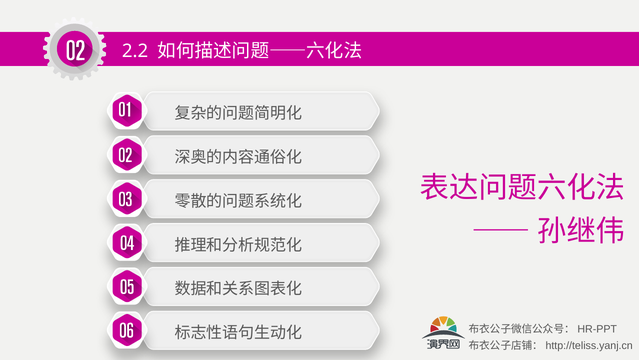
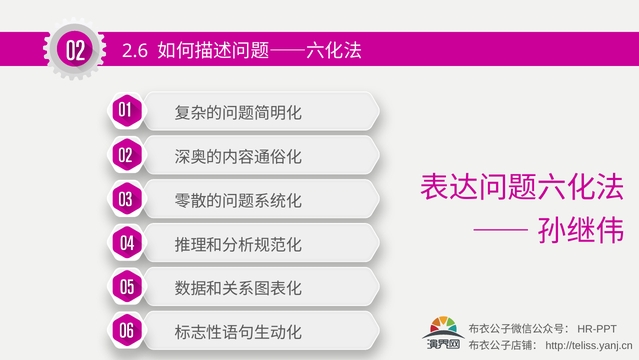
2.2: 2.2 -> 2.6 (135, 51)
